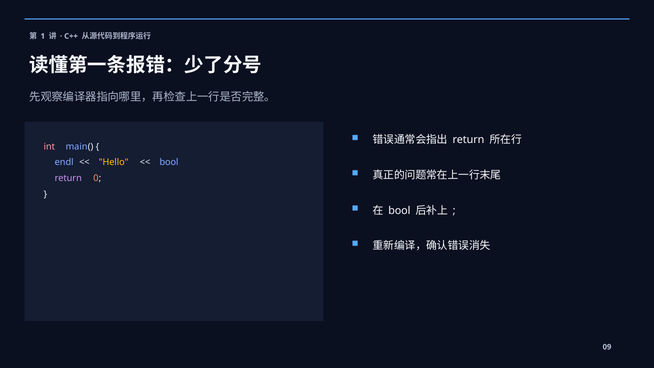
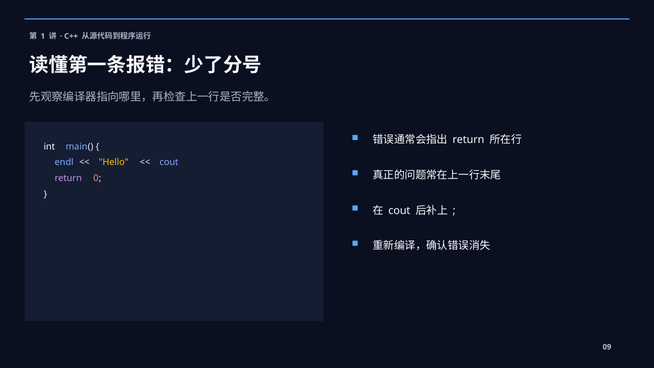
int colour: pink -> white (49, 147)
bool: bool -> cout (169, 162)
bool: bool -> cout (399, 210)
